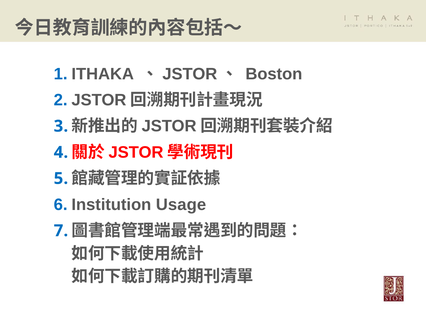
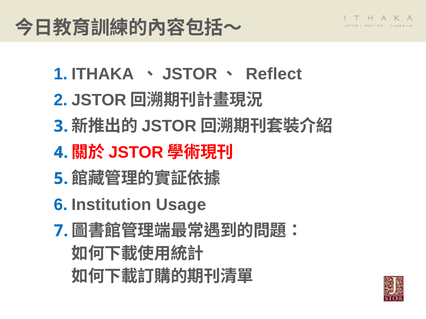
Boston: Boston -> Reflect (274, 74)
